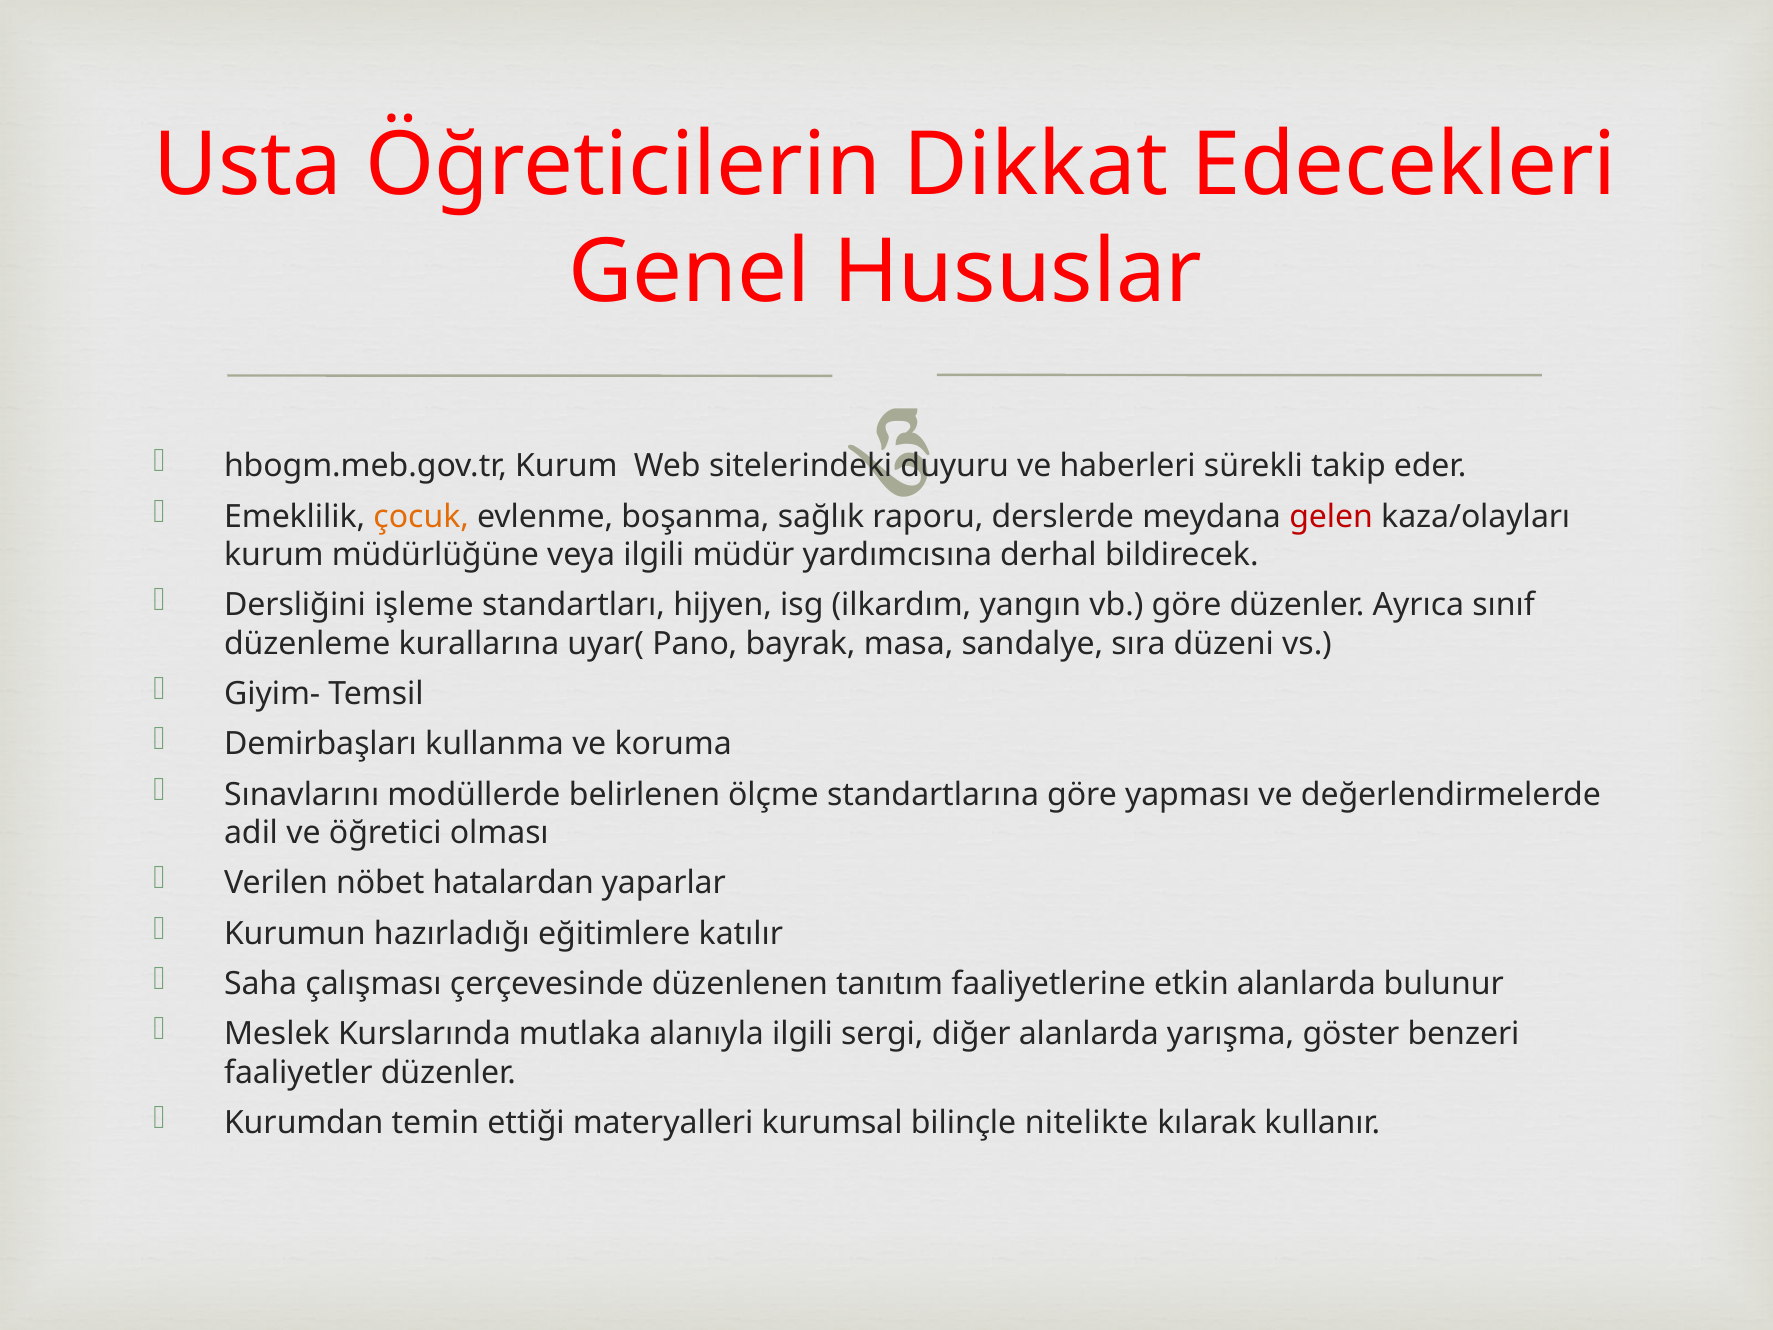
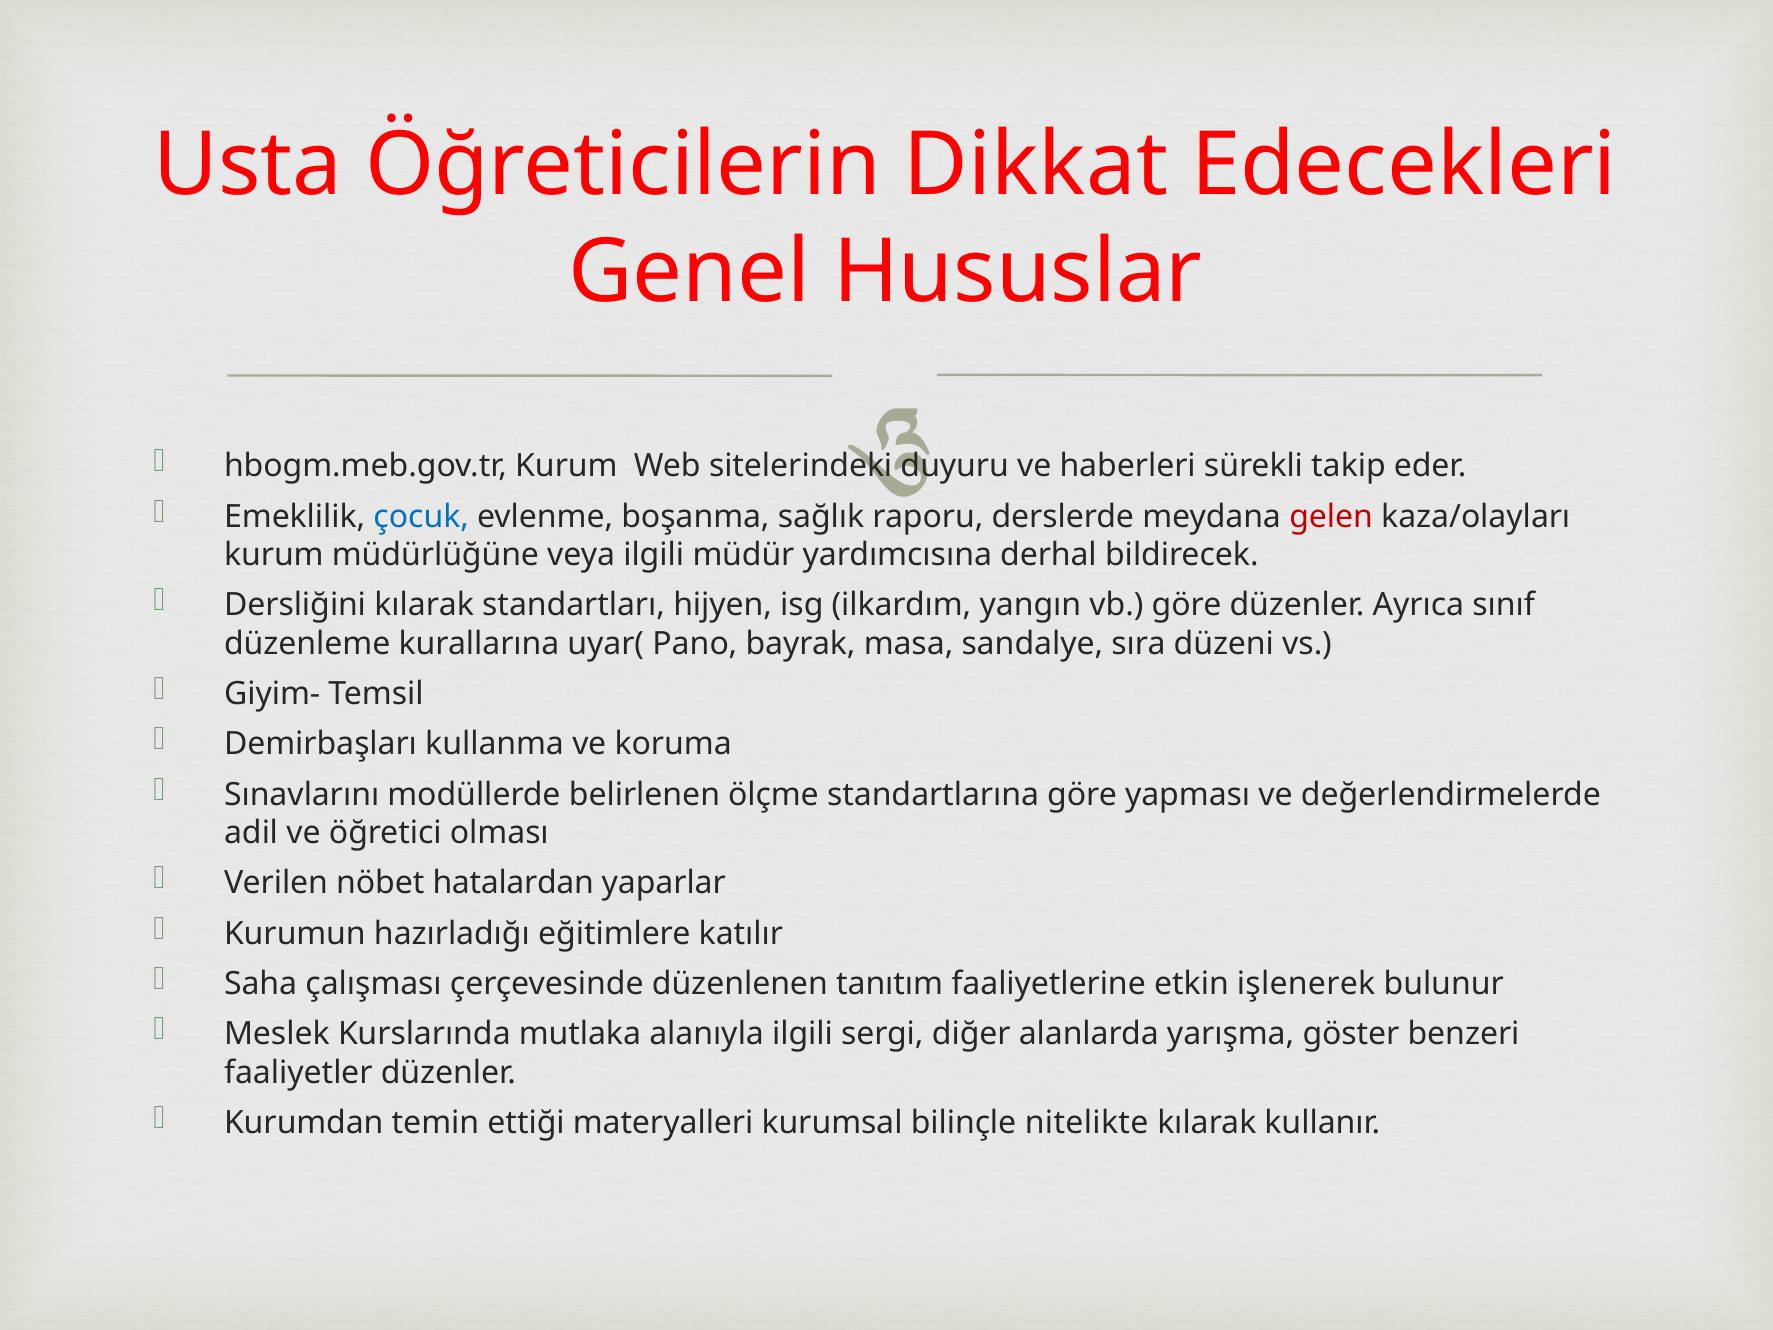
çocuk colour: orange -> blue (421, 517)
Dersliğini işleme: işleme -> kılarak (424, 605)
etkin alanlarda: alanlarda -> işlenerek (1306, 984)
